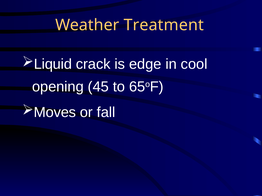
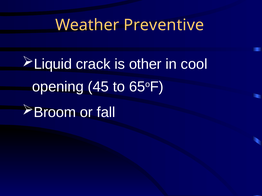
Treatment: Treatment -> Preventive (164, 25)
edge: edge -> other (145, 64)
Moves: Moves -> Broom (55, 113)
